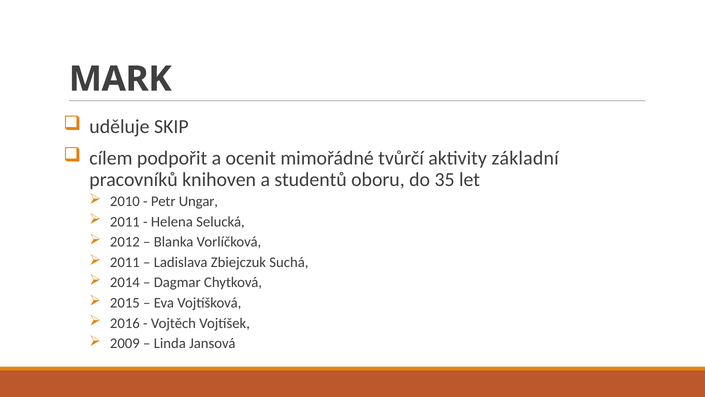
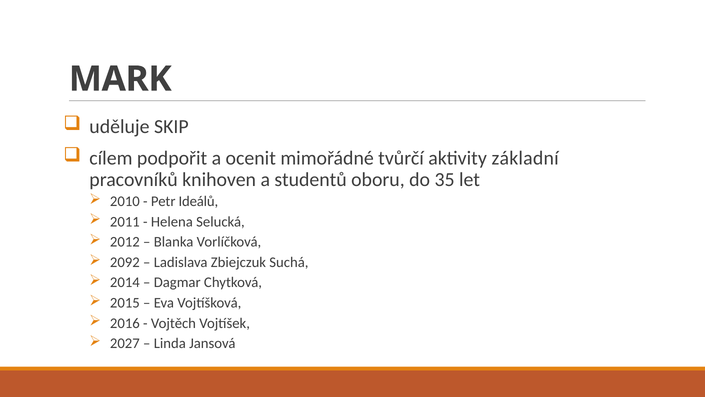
Ungar: Ungar -> Ideálů (198, 201)
2011: 2011 -> 2092 (125, 262)
2009: 2009 -> 2027 (125, 343)
